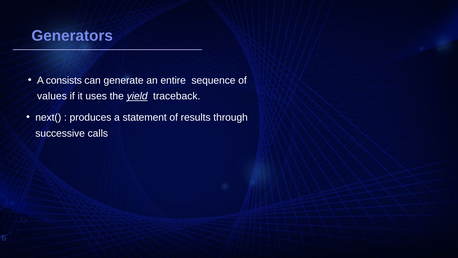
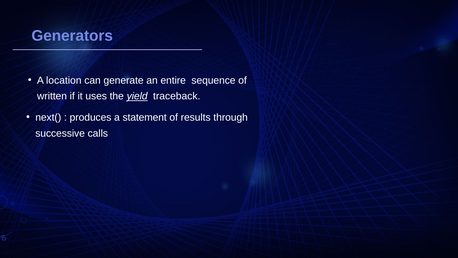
consists: consists -> location (64, 80)
values: values -> written (52, 96)
